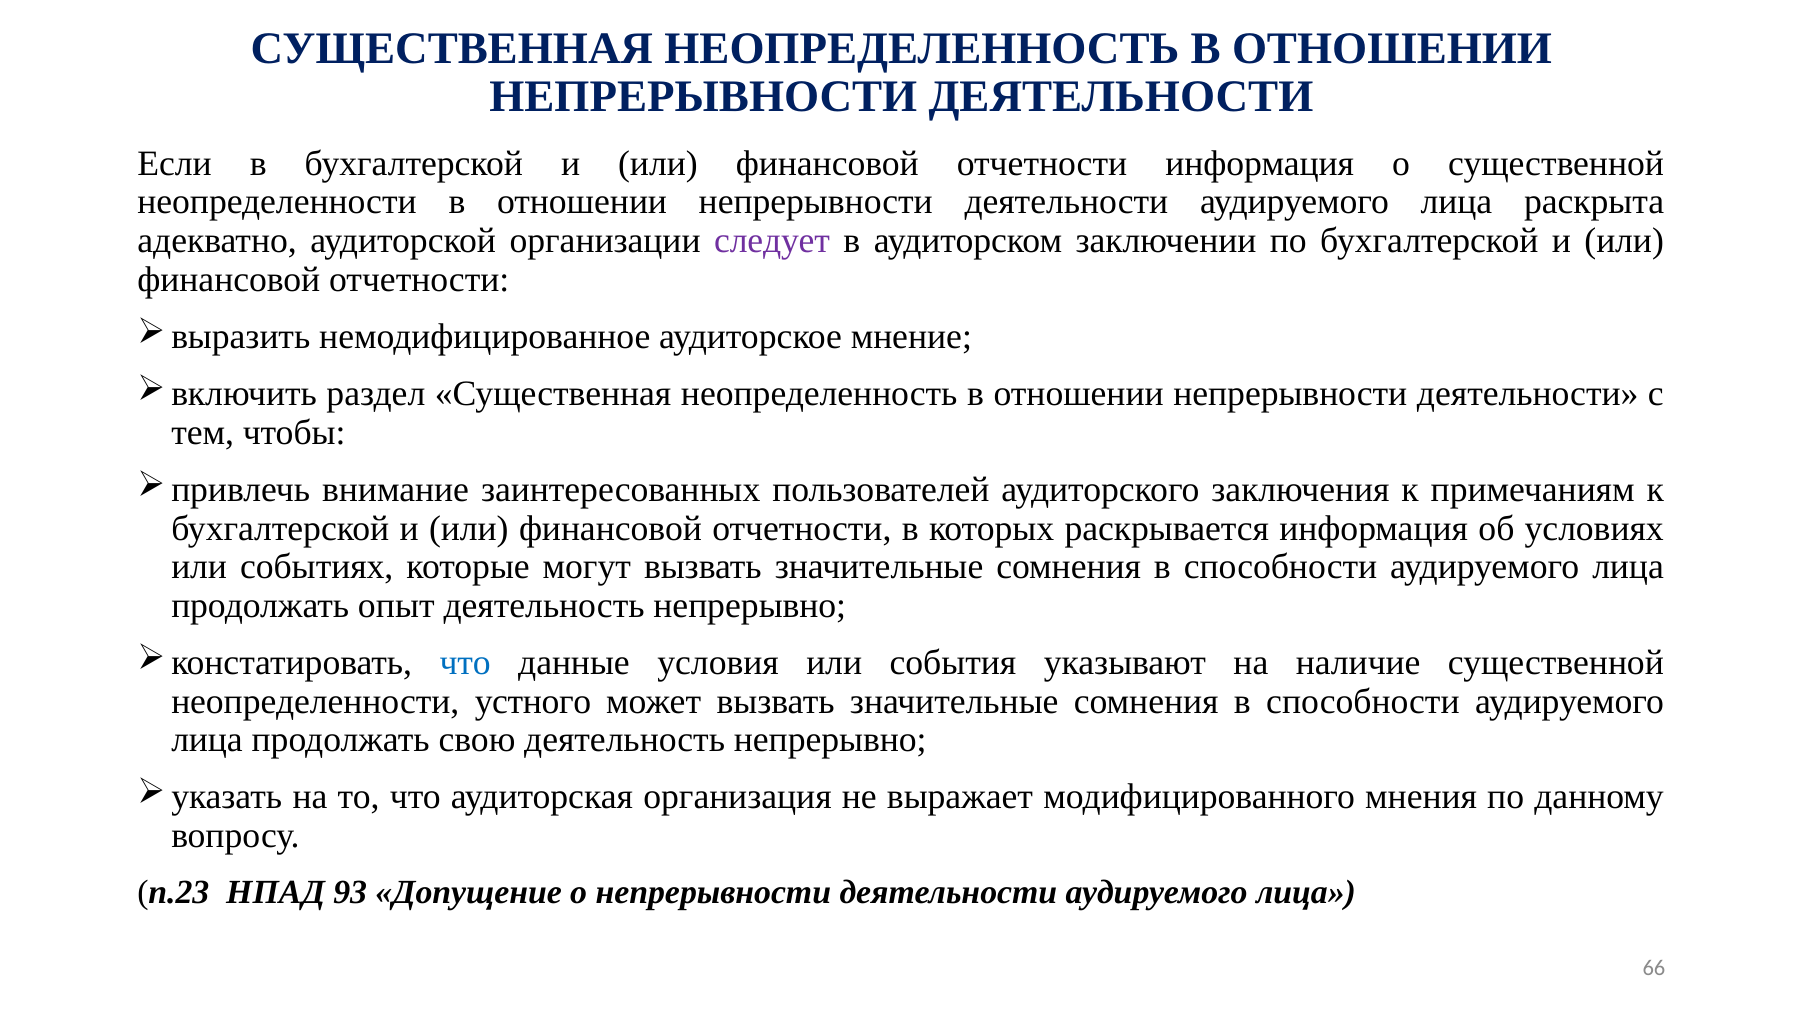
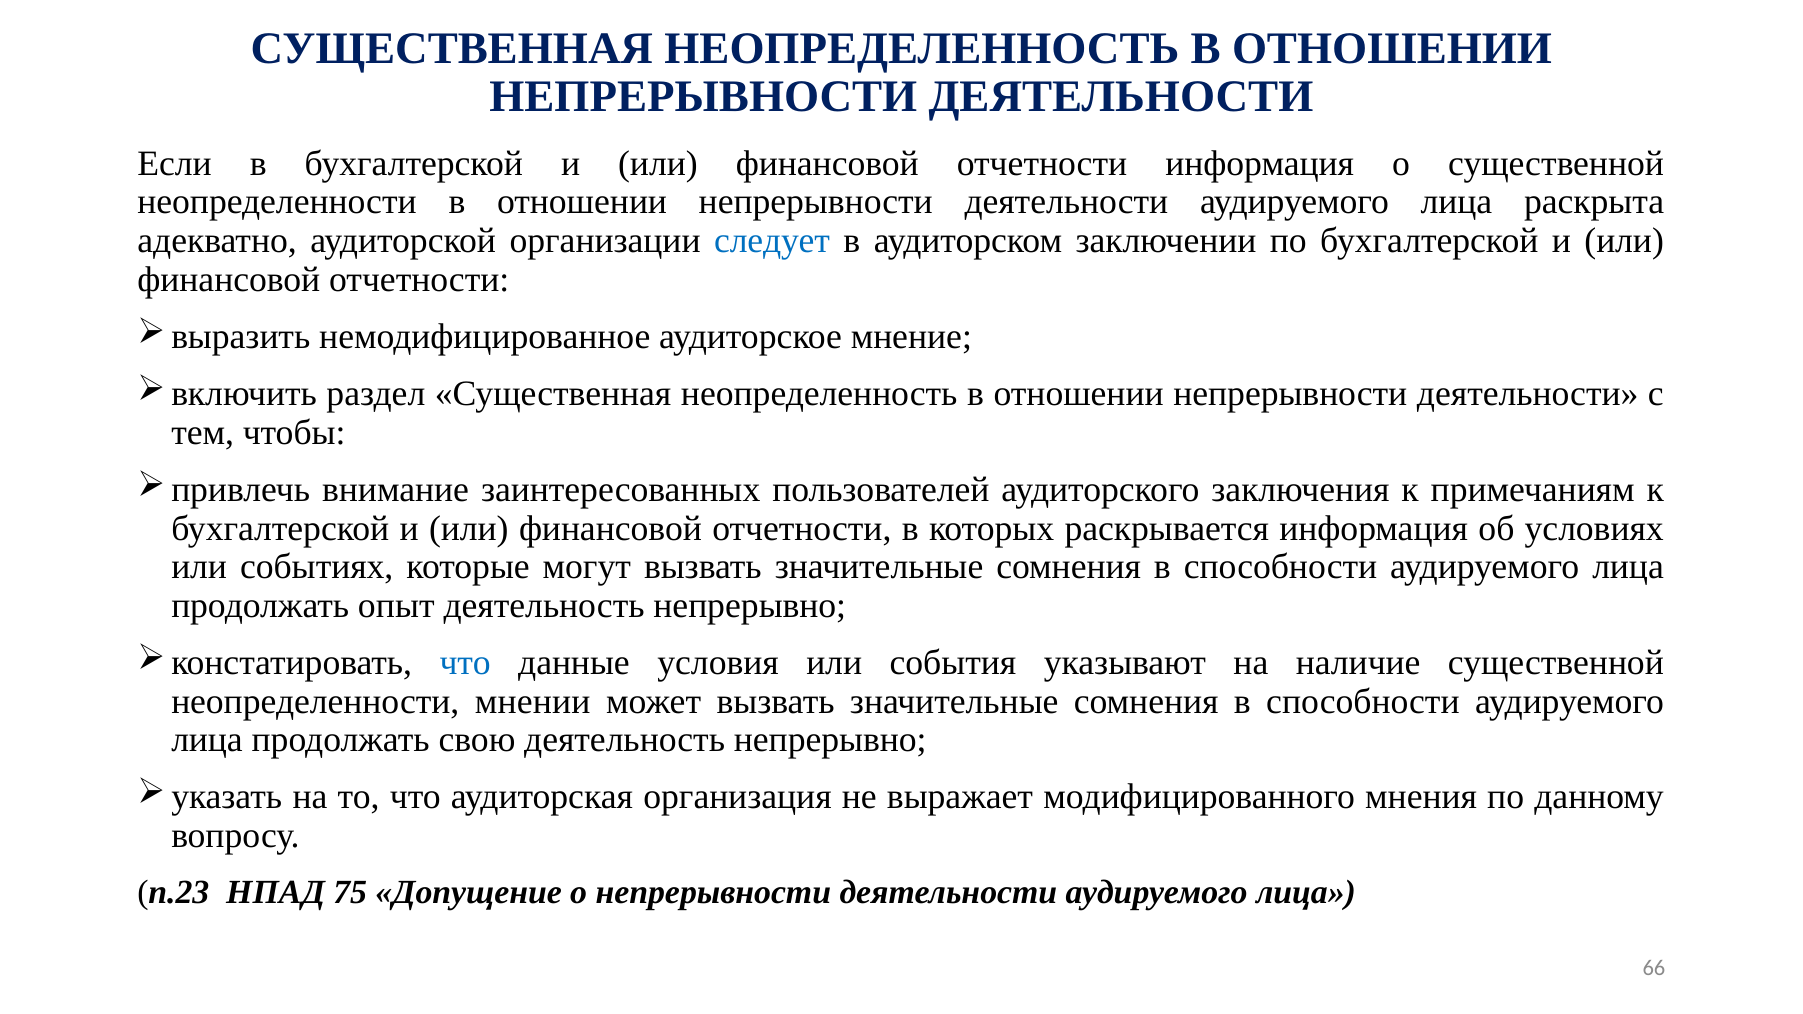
следует colour: purple -> blue (772, 241)
устного: устного -> мнении (533, 701)
93: 93 -> 75 (350, 892)
